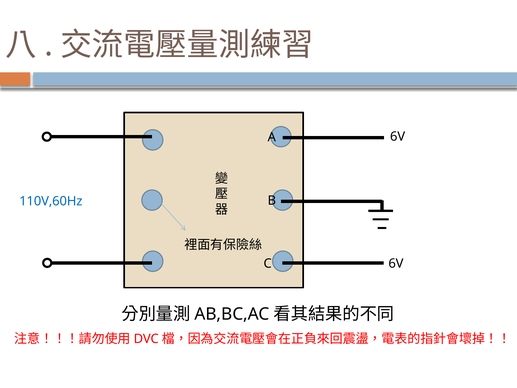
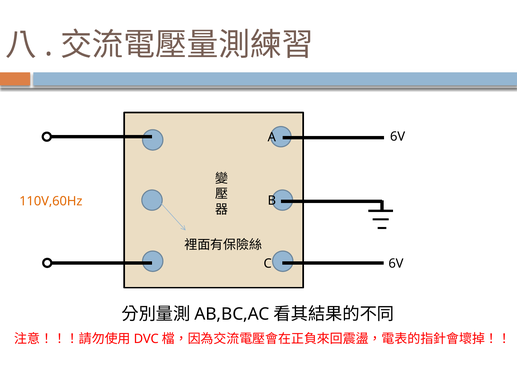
110V,60Hz colour: blue -> orange (51, 201)
